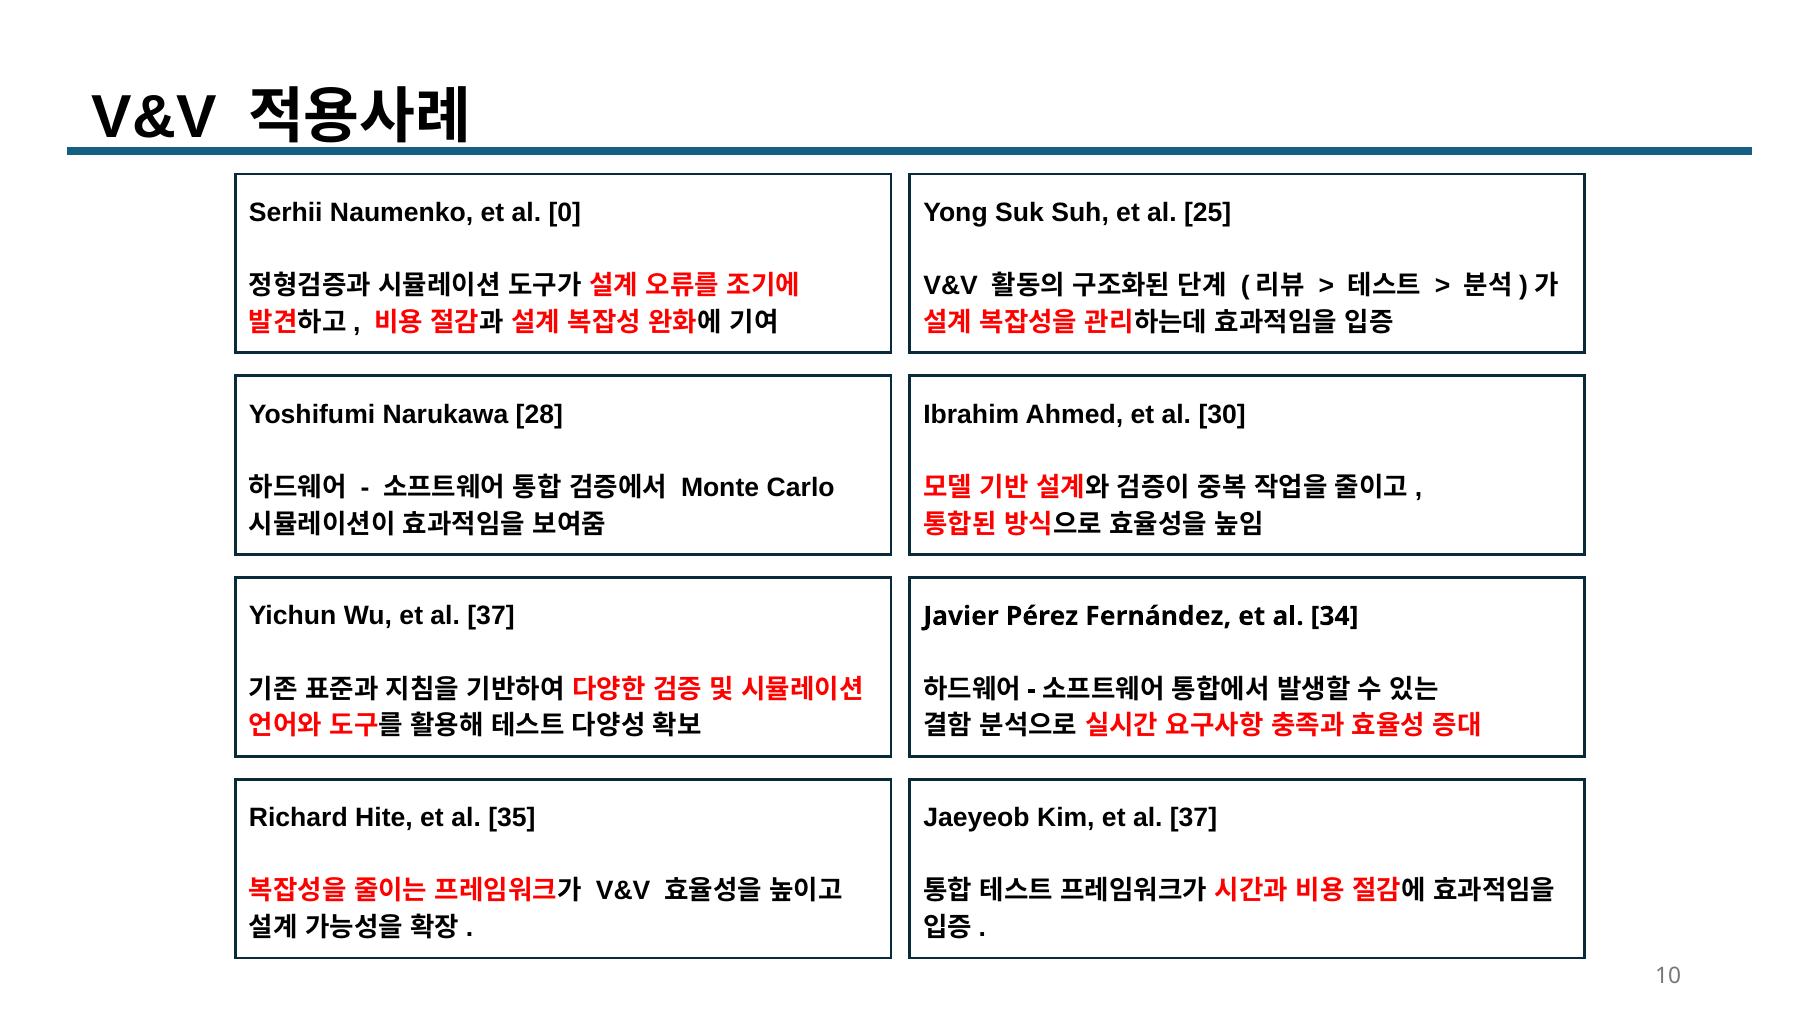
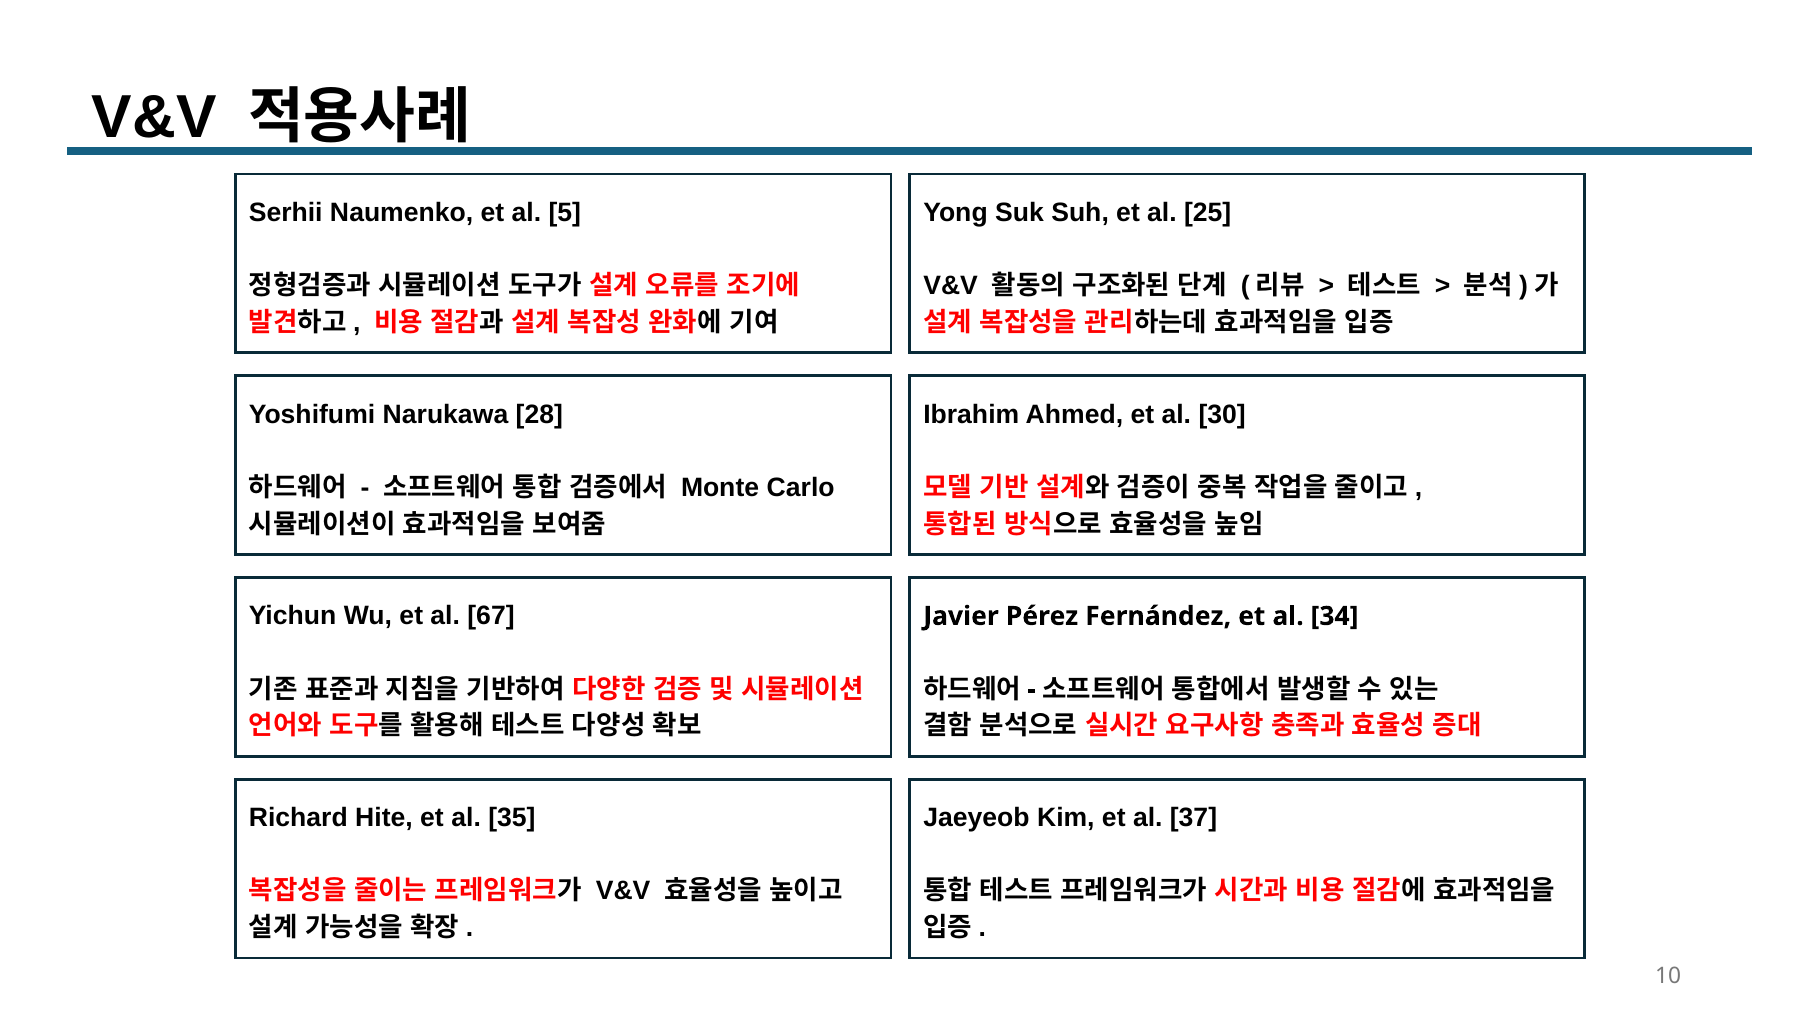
0: 0 -> 5 (565, 213)
Wu et al 37: 37 -> 67 (491, 616)
